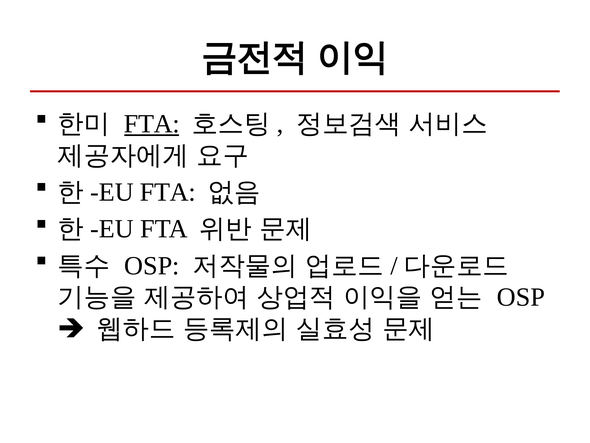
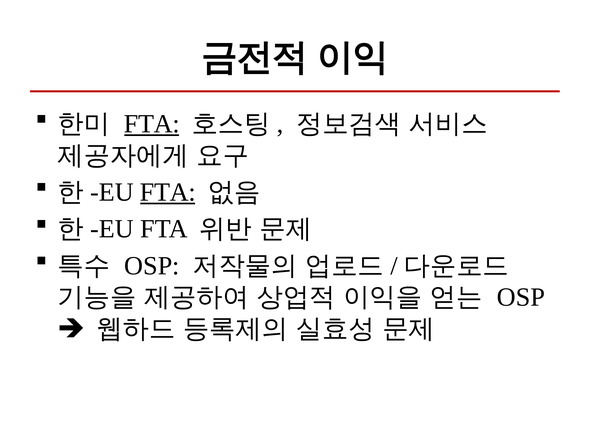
FTA underline: none -> present (168, 192)
